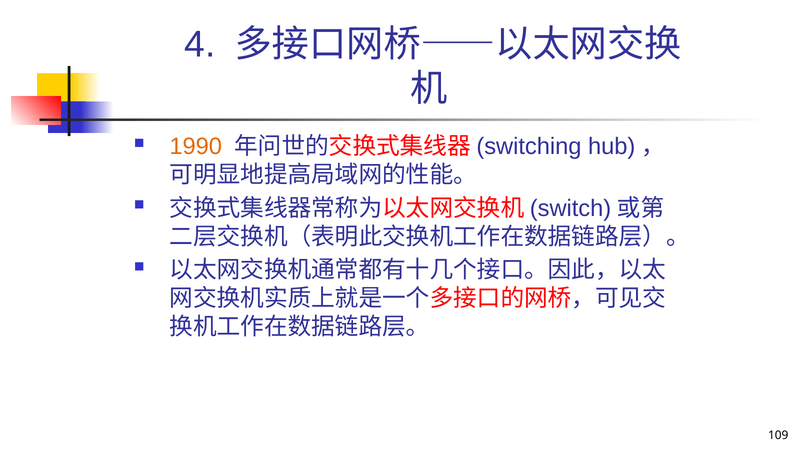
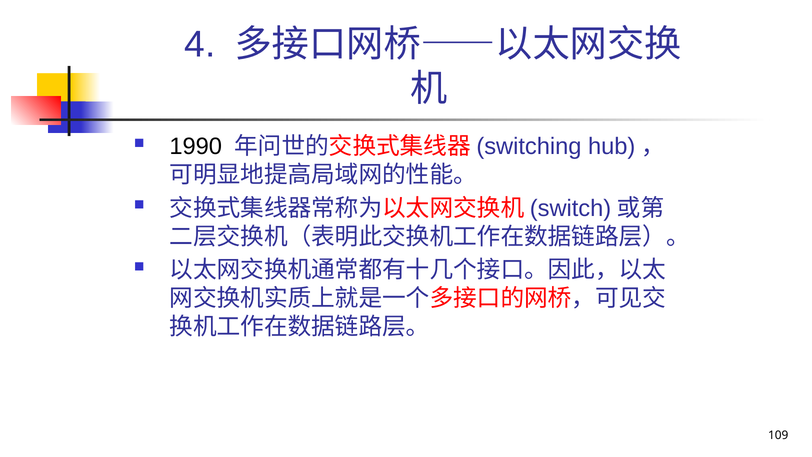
1990 colour: orange -> black (196, 147)
